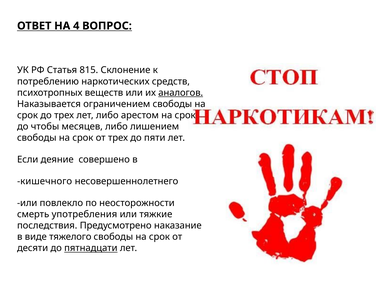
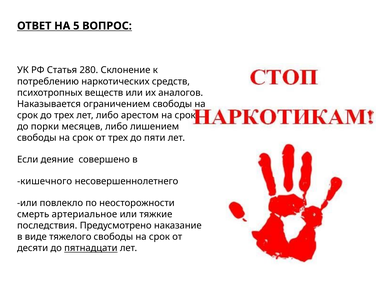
4: 4 -> 5 (76, 26)
815: 815 -> 280 (89, 70)
аналогов underline: present -> none (181, 93)
чтобы: чтобы -> порки (45, 127)
употребления: употребления -> артериальное (84, 214)
